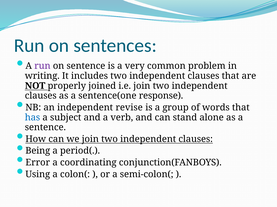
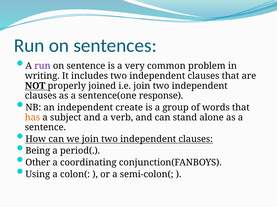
revise: revise -> create (129, 108)
has colour: blue -> orange (32, 118)
Error: Error -> Other (38, 163)
